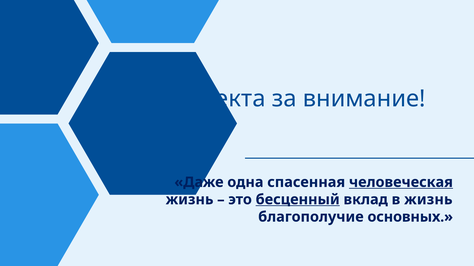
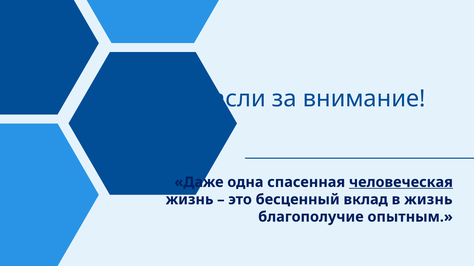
Проекта: Проекта -> Отрасли (217, 99)
бесценный underline: present -> none (298, 200)
основных: основных -> опытным (410, 217)
